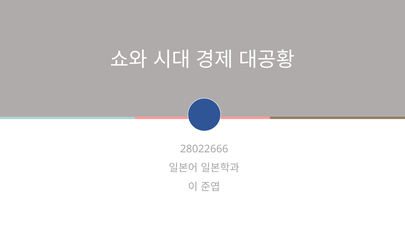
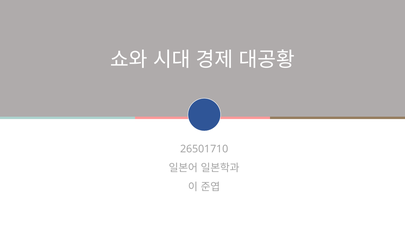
28022666: 28022666 -> 26501710 (204, 149)
